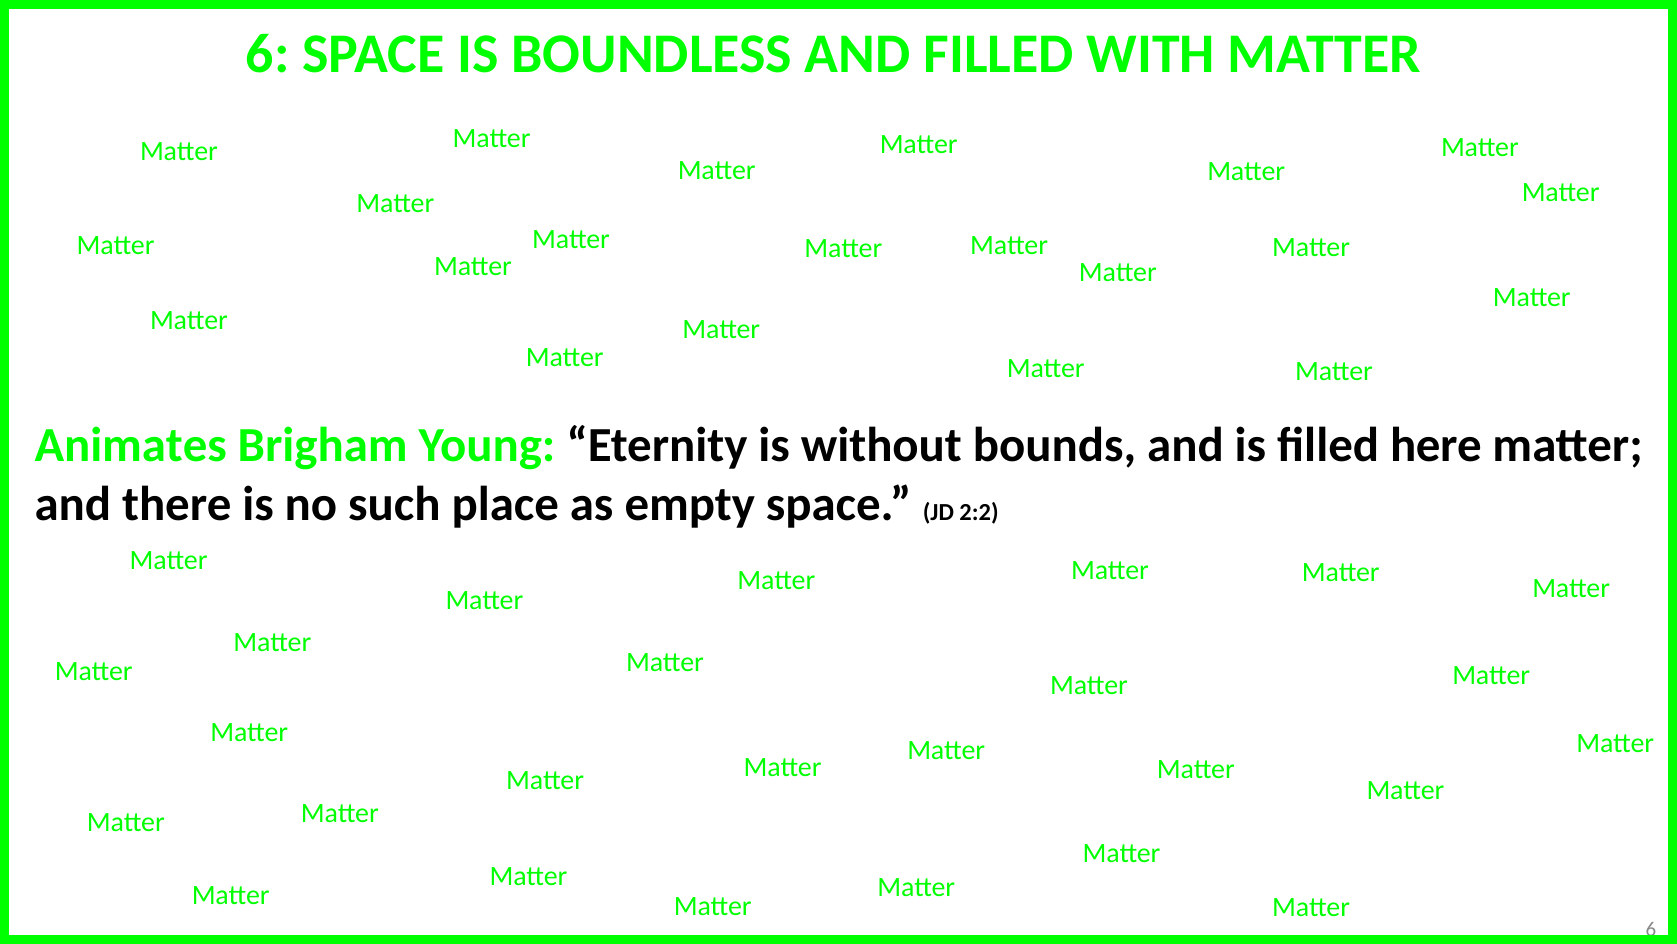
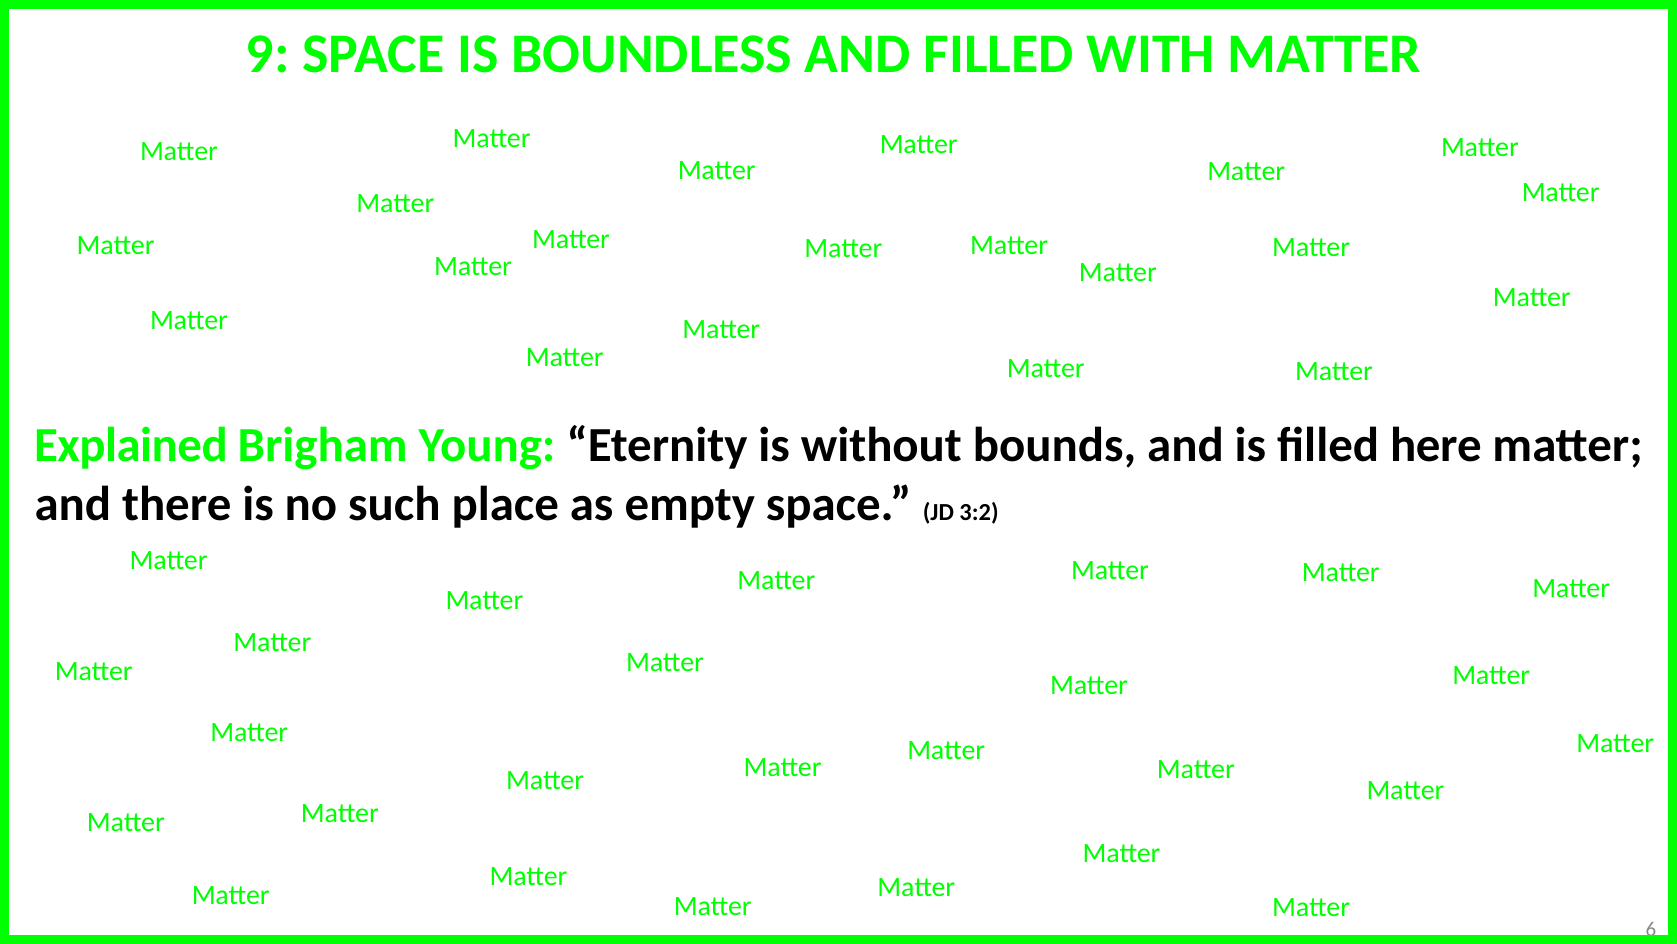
6: 6 -> 9 (268, 54)
Animates: Animates -> Explained (131, 445)
2:2: 2:2 -> 3:2 (979, 512)
